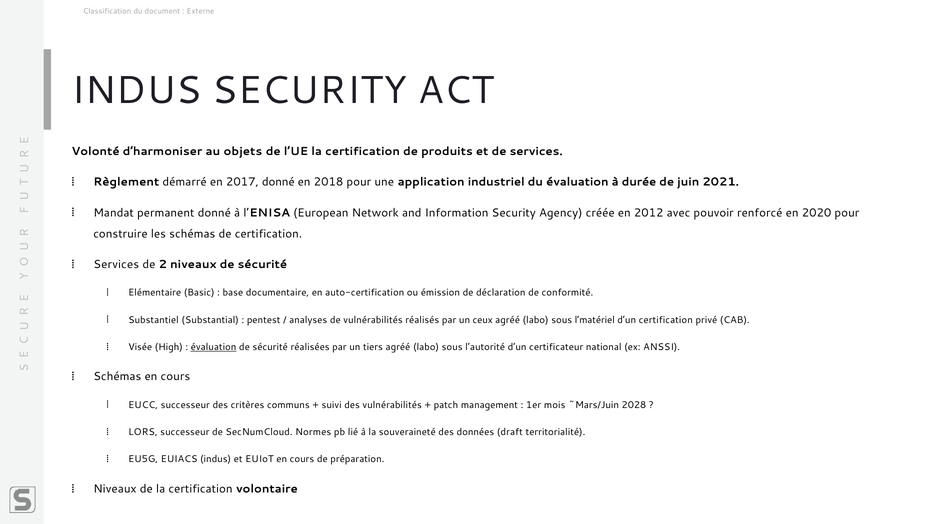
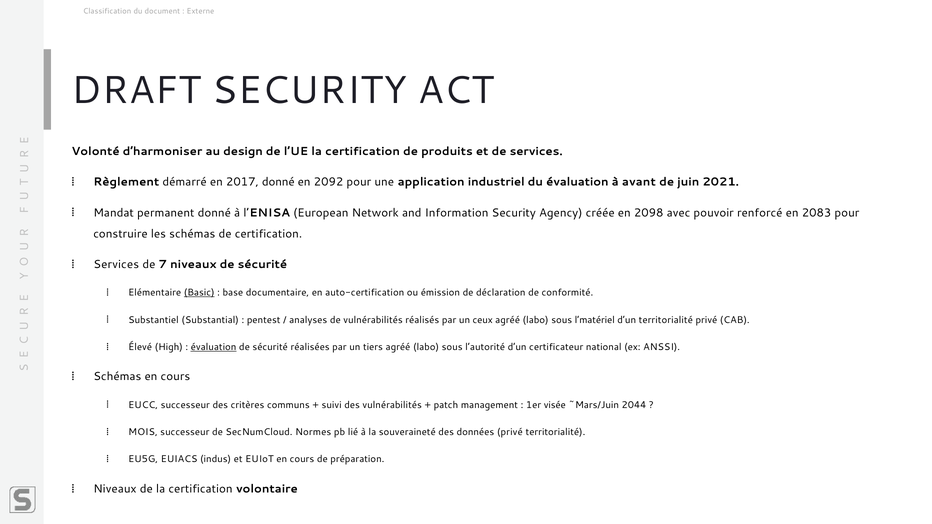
INDUS: INDUS -> DRAFT (136, 90)
objets: objets -> design (243, 151)
2018: 2018 -> 2092 (329, 182)
durée: durée -> avant (639, 182)
2012: 2012 -> 2098 (649, 213)
2020: 2020 -> 2083 (817, 213)
2: 2 -> 7 (163, 264)
Basic underline: none -> present (199, 293)
d’un certification: certification -> territorialité (666, 320)
Visée: Visée -> Élevé (140, 347)
mois: mois -> visée (555, 405)
2028: 2028 -> 2044 (634, 405)
LORS: LORS -> MOIS (143, 432)
données draft: draft -> privé (510, 432)
